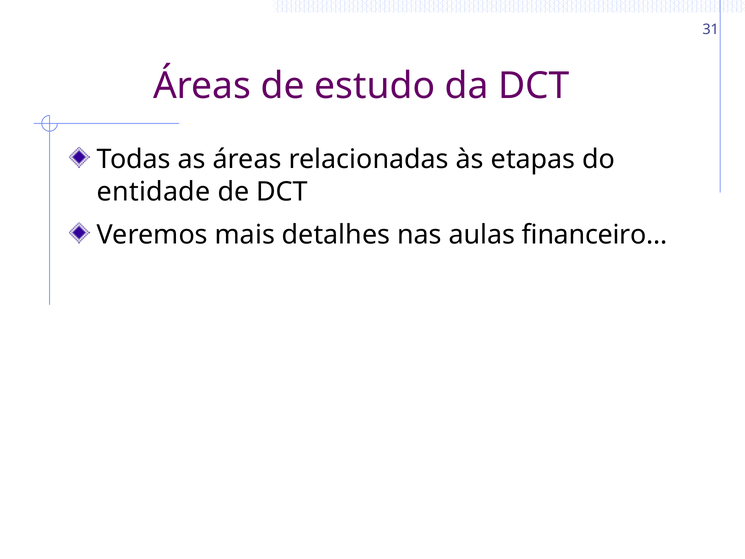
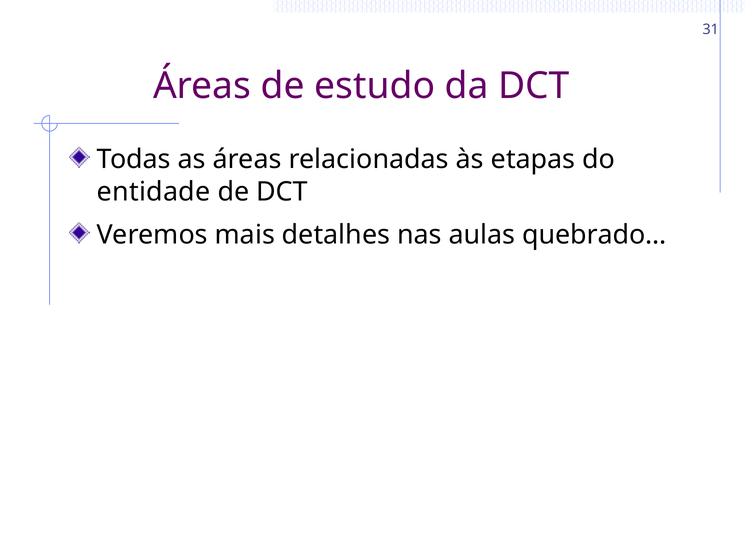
financeiro: financeiro -> quebrado (594, 235)
